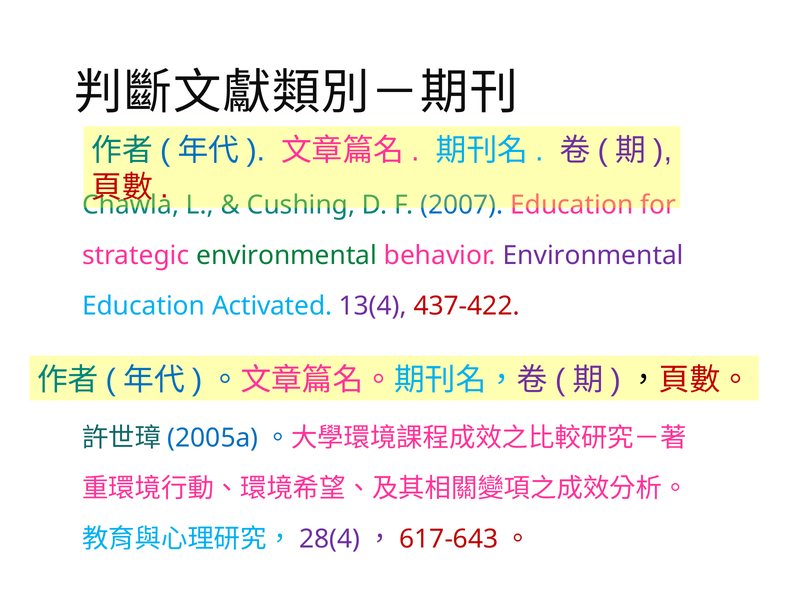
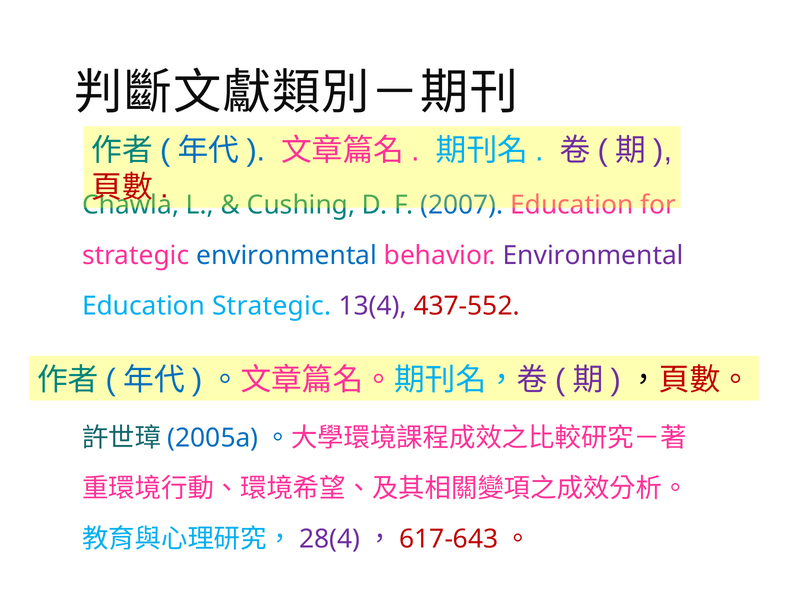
environmental colour: green -> blue (287, 256)
Education Activated: Activated -> Strategic (272, 306)
437-422: 437-422 -> 437-552 (467, 306)
